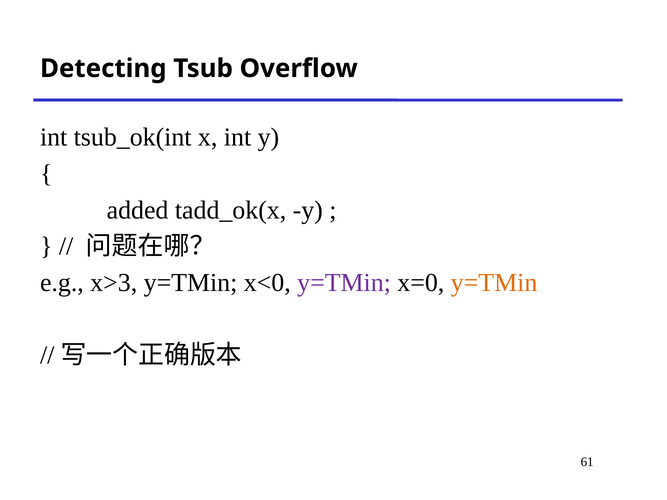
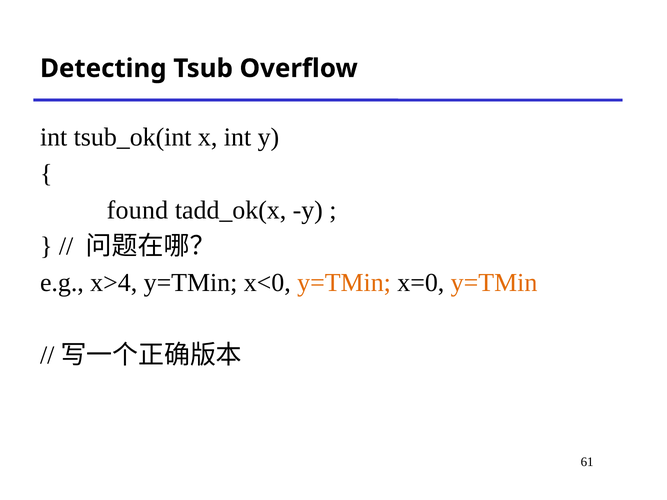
added: added -> found (137, 210)
x>3: x>3 -> x>4 (114, 283)
y=TMin colour: purple -> orange (344, 283)
